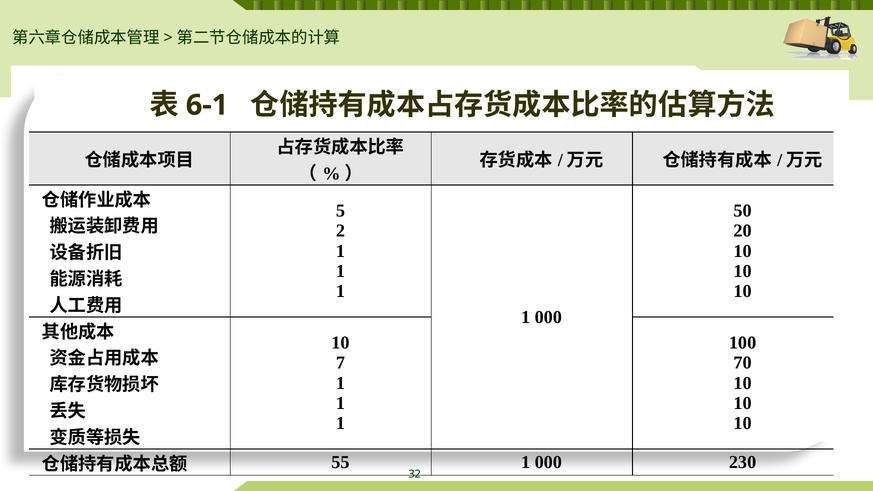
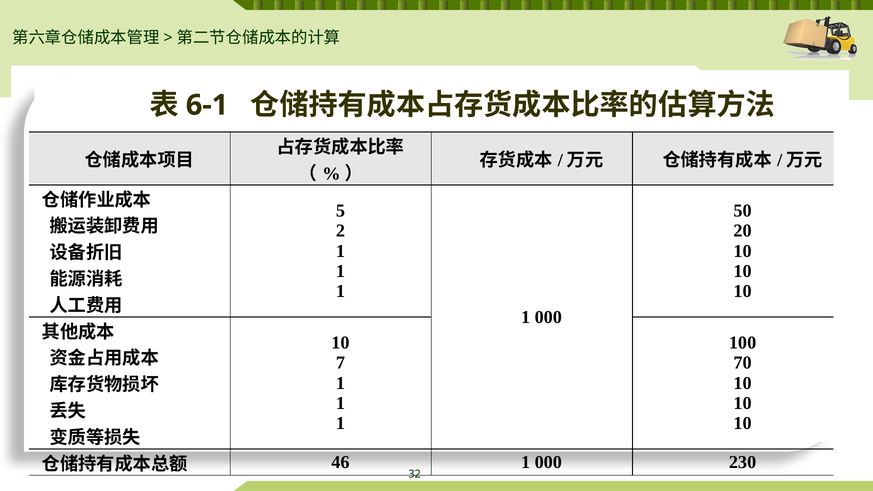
55: 55 -> 46 (340, 462)
